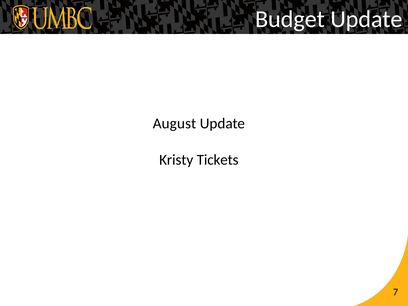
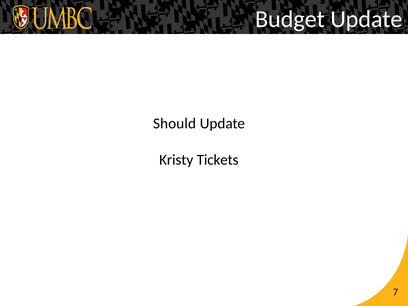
August: August -> Should (174, 123)
